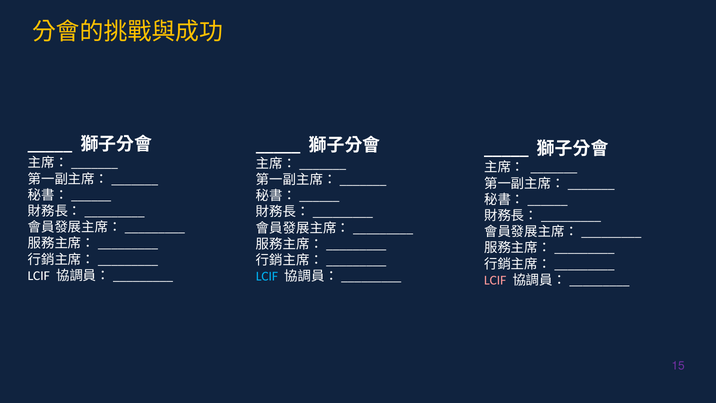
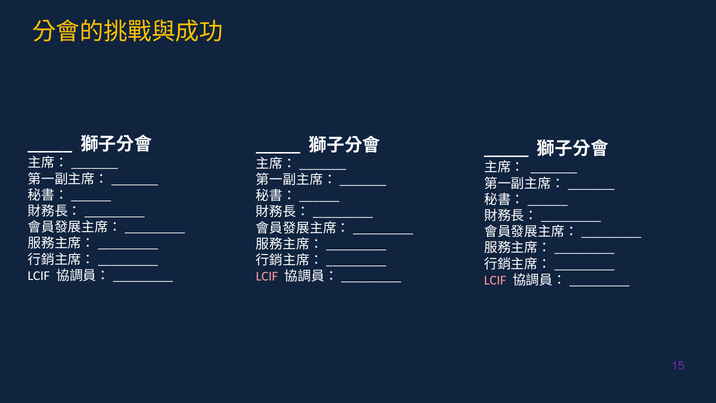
LCIF colour: light blue -> pink (267, 276)
